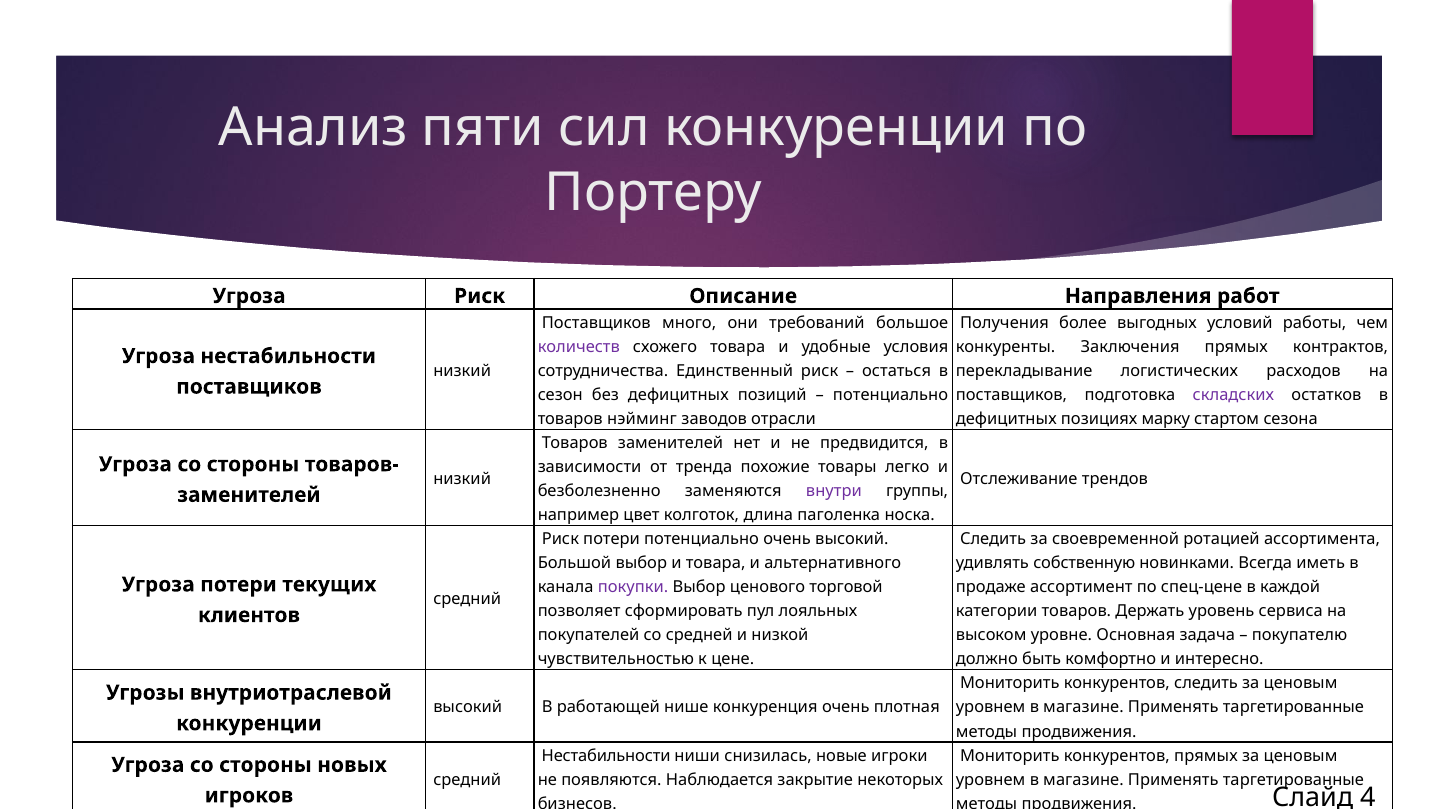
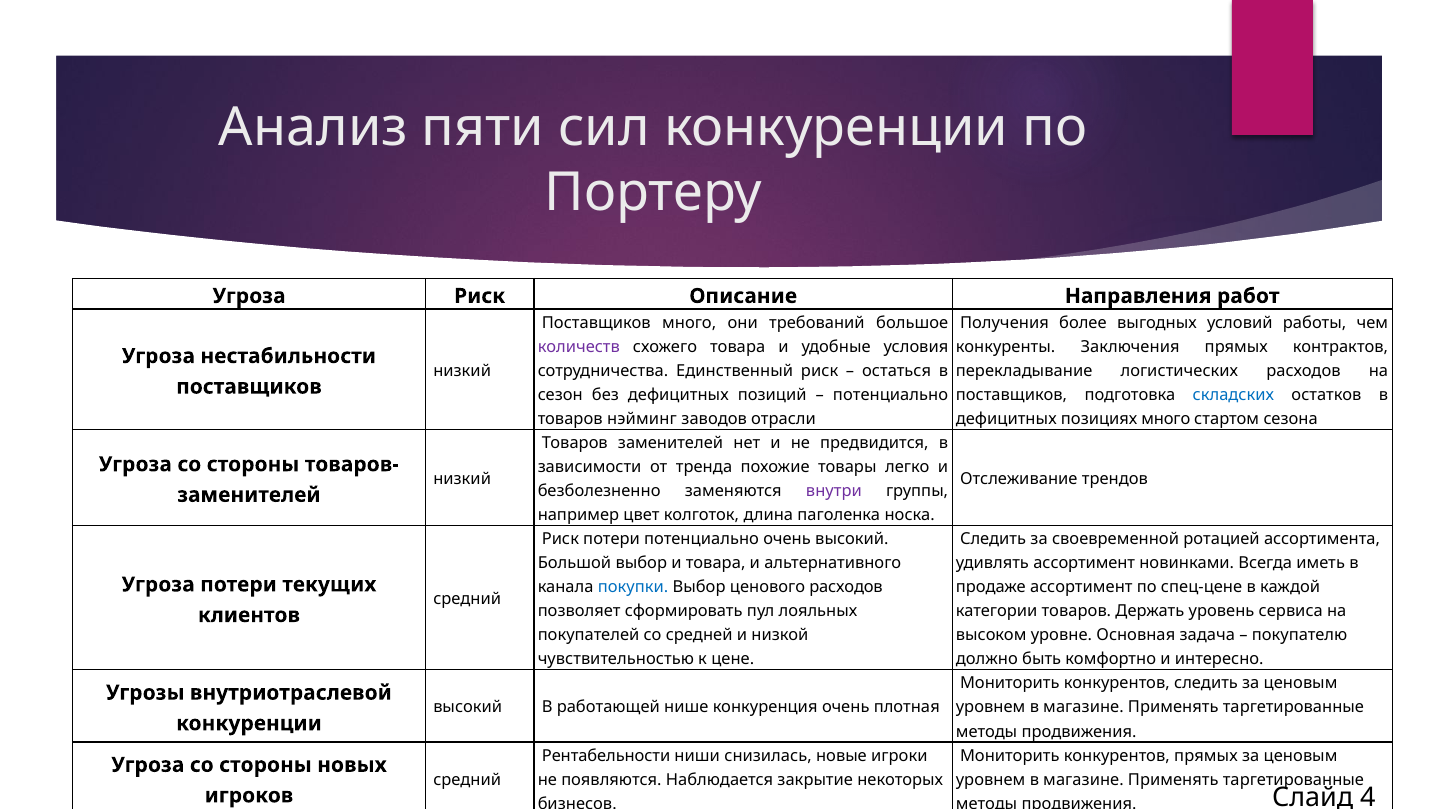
складских colour: purple -> blue (1233, 395)
позициях марку: марку -> много (1166, 419)
удивлять собственную: собственную -> ассортимент (1084, 564)
покупки colour: purple -> blue (633, 588)
ценового торговой: торговой -> расходов (846, 588)
Нестабильности: Нестабильности -> Рентабельности (606, 756)
